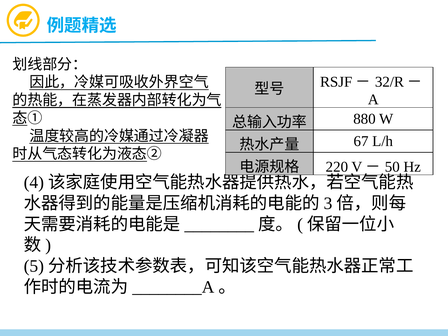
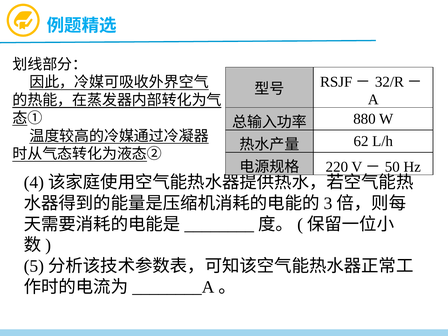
67: 67 -> 62 (361, 141)
